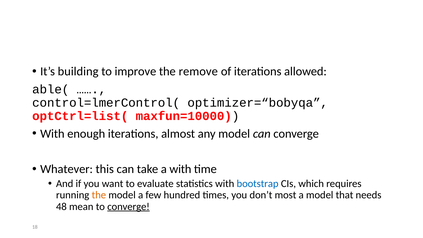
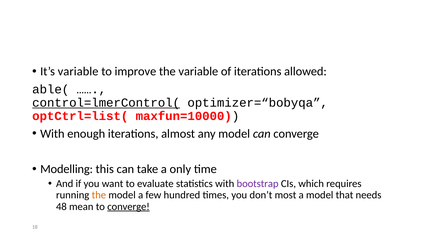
It’s building: building -> variable (78, 72)
the remove: remove -> variable (198, 72)
control=lmerControl( underline: none -> present (106, 103)
Whatever: Whatever -> Modelling (67, 169)
a with: with -> only (180, 169)
bootstrap colour: blue -> purple (258, 184)
